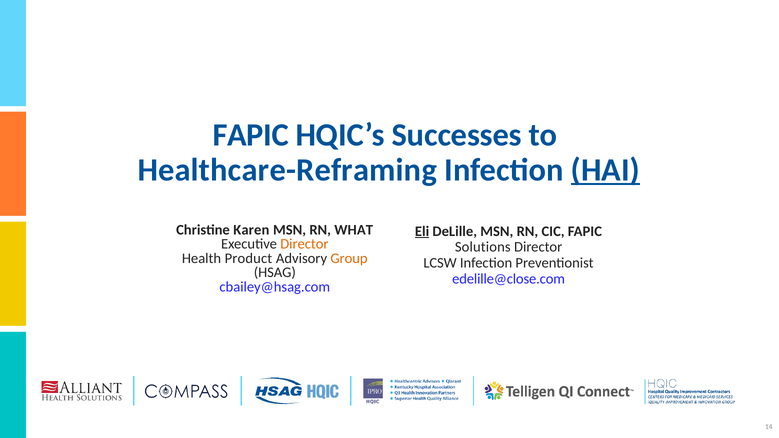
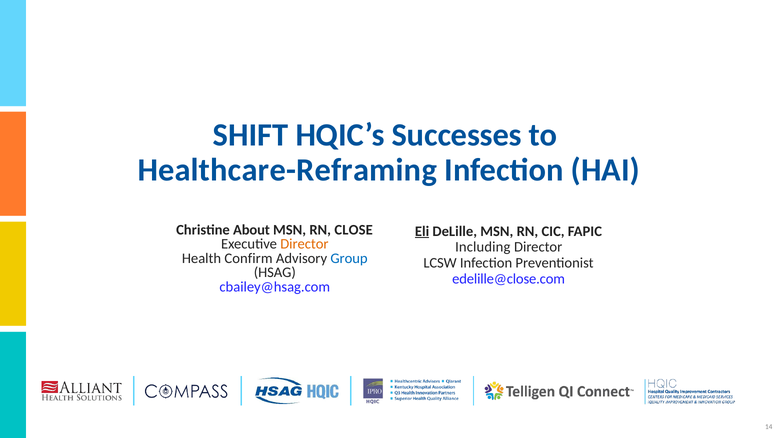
FAPIC: FAPIC -> SHIFT (251, 135)
HAI underline: present -> none (605, 170)
Karen: Karen -> About (251, 230)
WHAT: WHAT -> CLOSE (354, 230)
Solutions: Solutions -> Including (483, 247)
Product: Product -> Confirm (248, 258)
Group colour: orange -> blue (349, 258)
